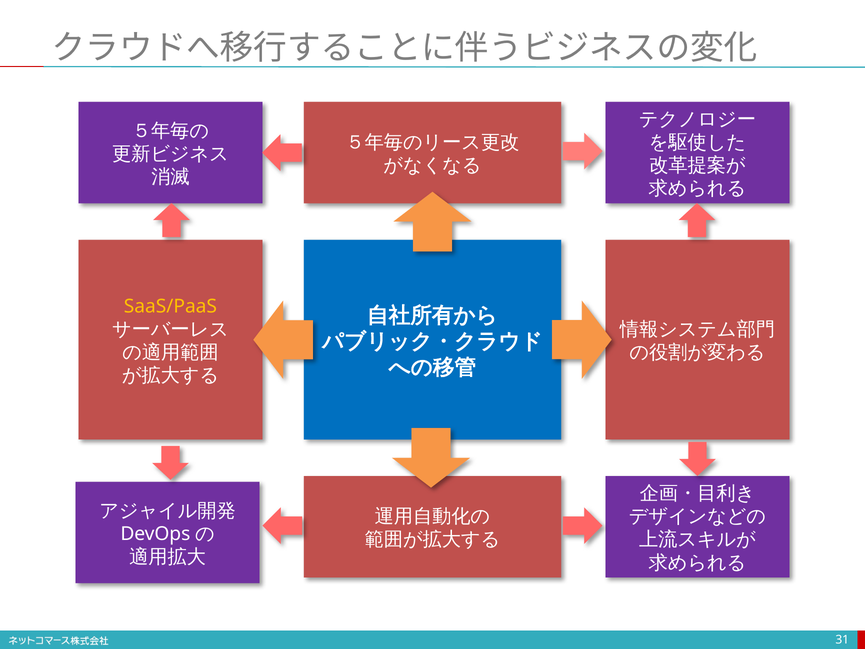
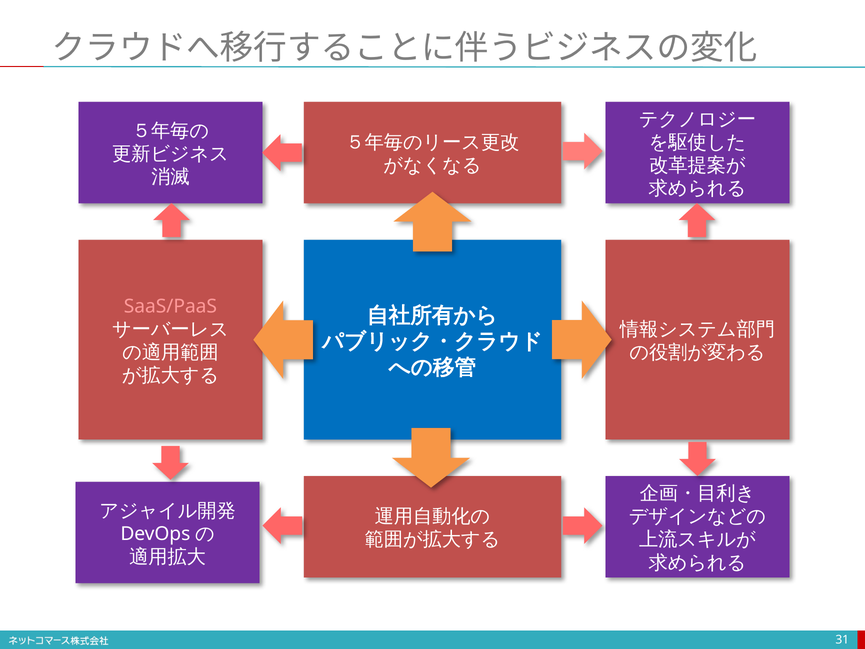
SaaS/PaaS colour: yellow -> pink (170, 306)
